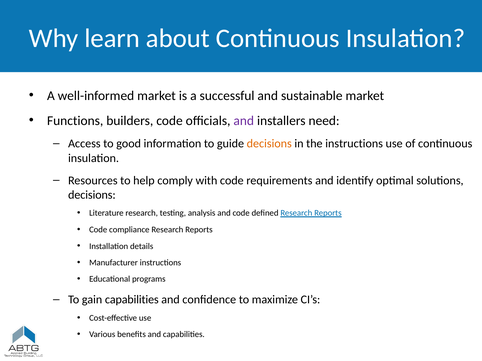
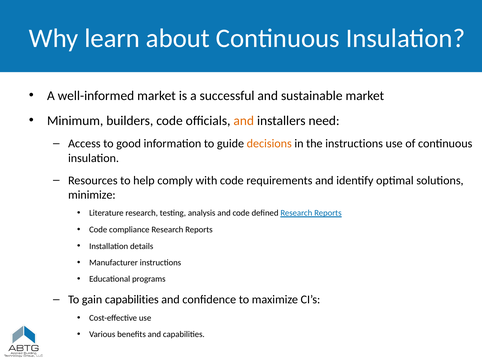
Functions: Functions -> Minimum (75, 121)
and colour: purple -> orange (244, 121)
decisions: decisions -> minimize (92, 195)
